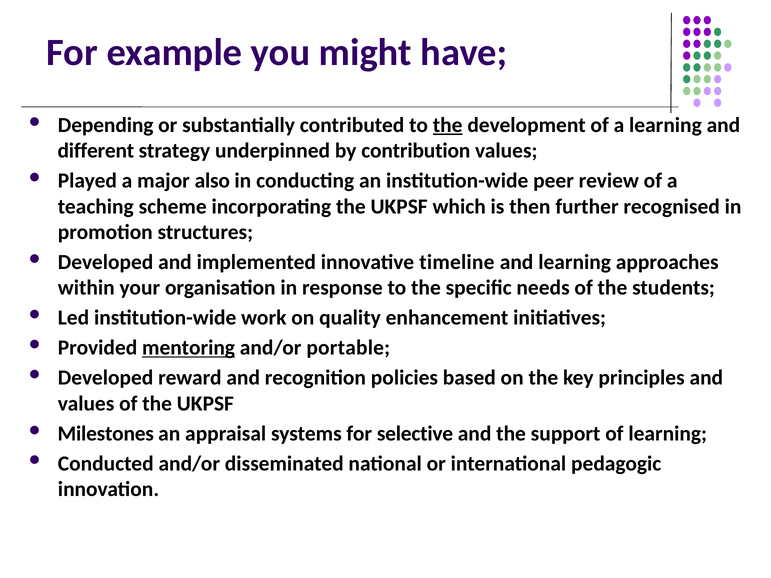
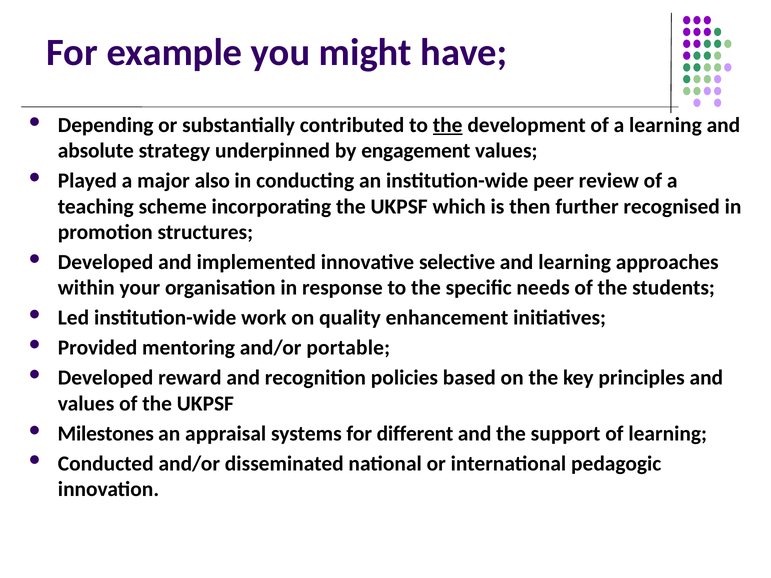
different: different -> absolute (96, 151)
contribution: contribution -> engagement (416, 151)
timeline: timeline -> selective (457, 262)
mentoring underline: present -> none (189, 348)
selective: selective -> different (415, 434)
